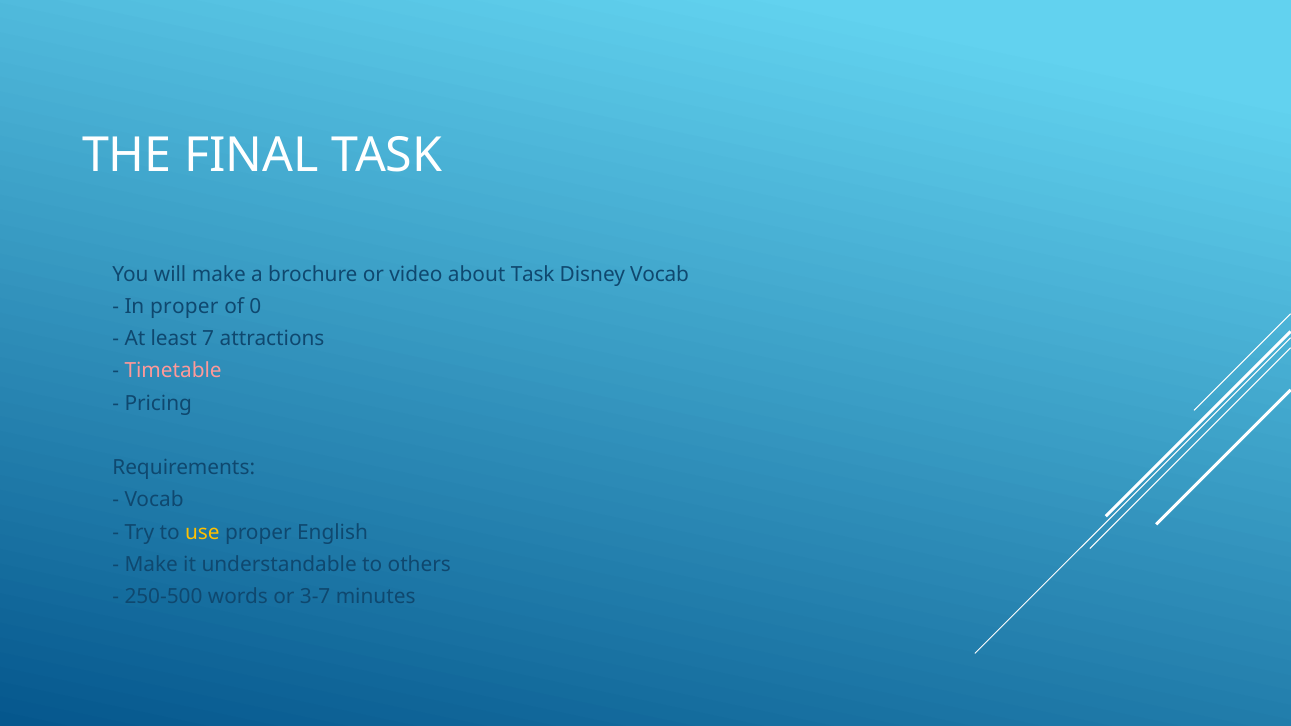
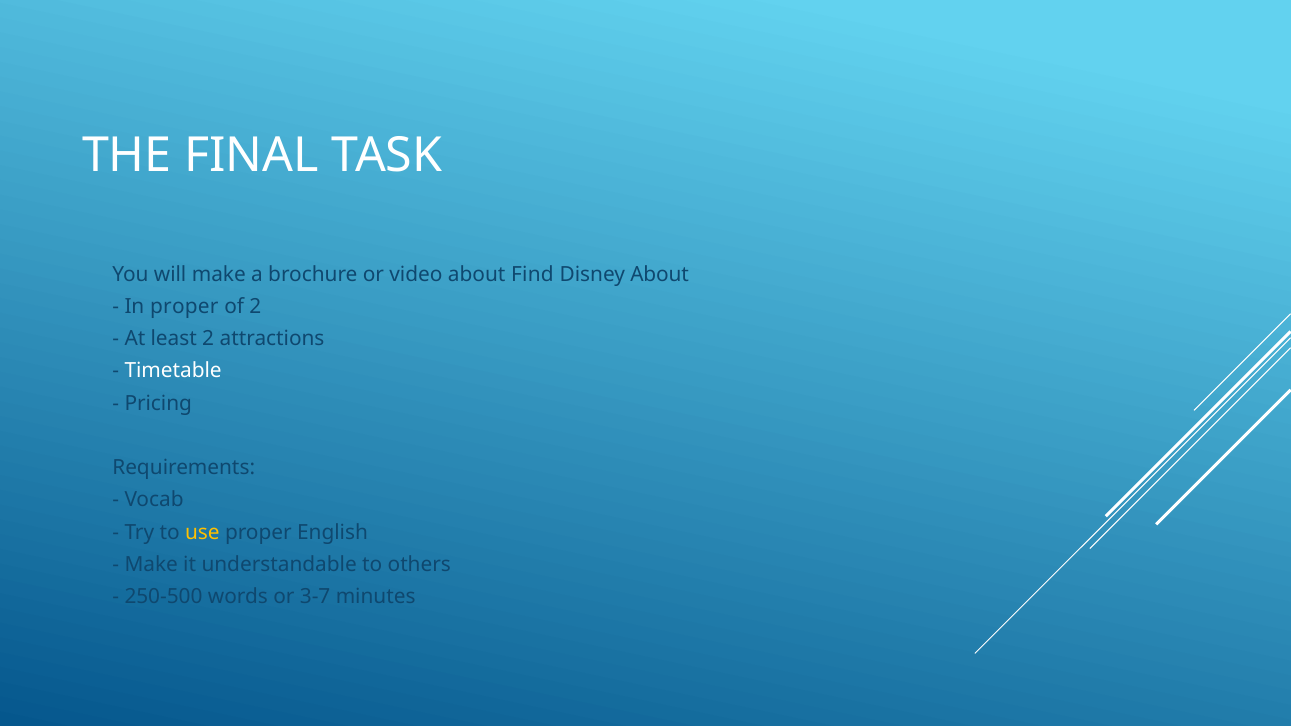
about Task: Task -> Find (532, 274)
Disney Vocab: Vocab -> About (660, 274)
of 0: 0 -> 2 (255, 307)
least 7: 7 -> 2 (208, 339)
Timetable colour: pink -> white (173, 371)
